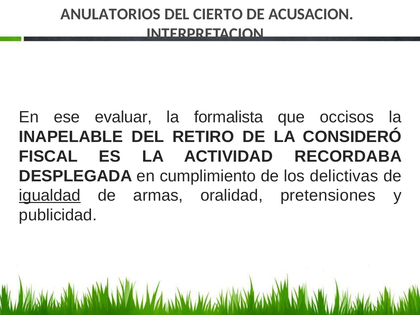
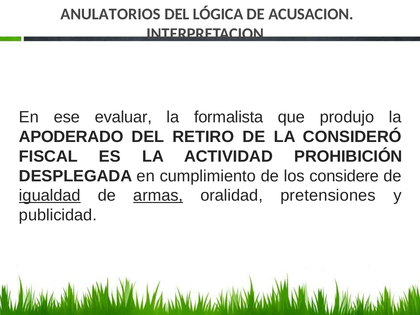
CIERTO: CIERTO -> LÓGICA (218, 14)
occisos: occisos -> produjo (347, 117)
INAPELABLE: INAPELABLE -> APODERADO (71, 137)
RECORDABA: RECORDABA -> PROHIBICIÓN (348, 156)
delictivas: delictivas -> considere (344, 176)
armas underline: none -> present (158, 196)
